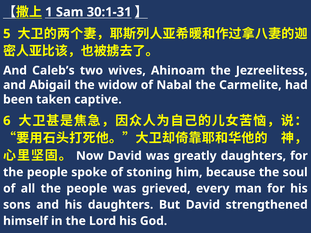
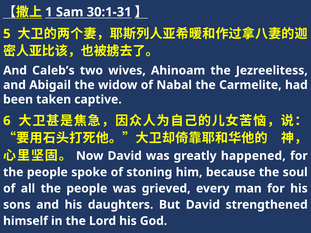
greatly daughters: daughters -> happened (253, 156)
